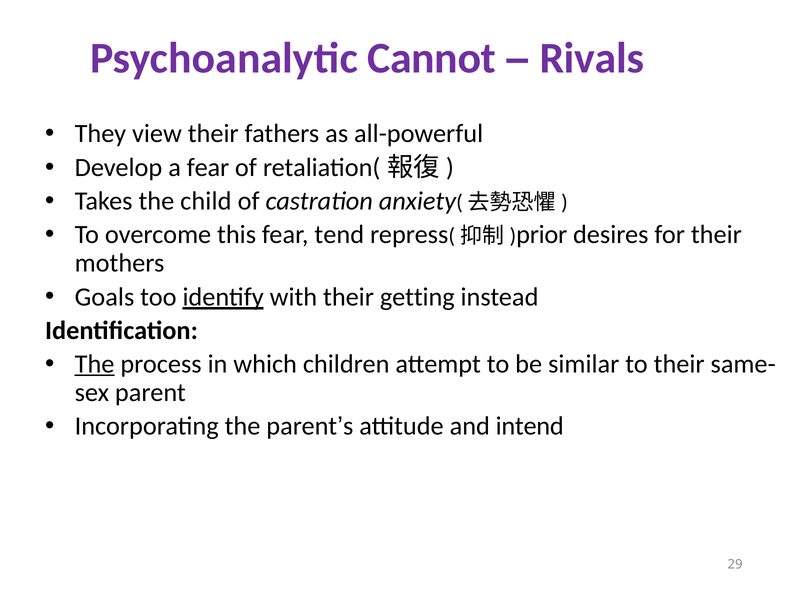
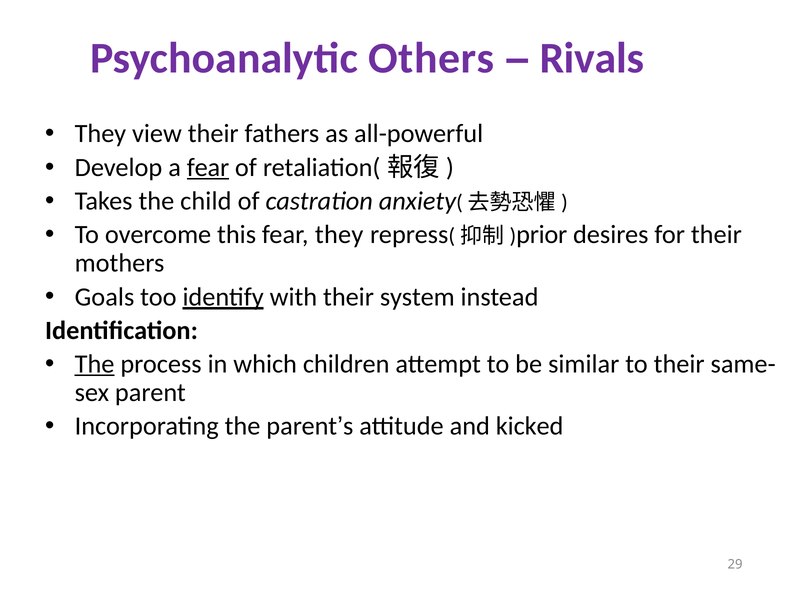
Cannot: Cannot -> Others (431, 58)
fear underline: none -> present (208, 168)
fear tend: tend -> they (339, 235)
getting: getting -> system (417, 297)
intend: intend -> kicked (530, 427)
